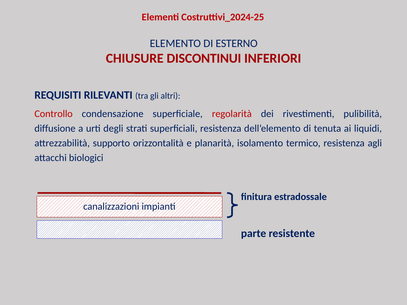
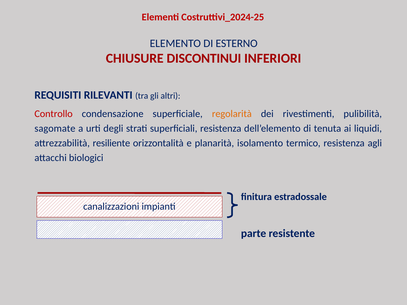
regolarità colour: red -> orange (232, 114)
diffusione: diffusione -> sagomate (55, 129)
supporto: supporto -> resiliente (111, 143)
